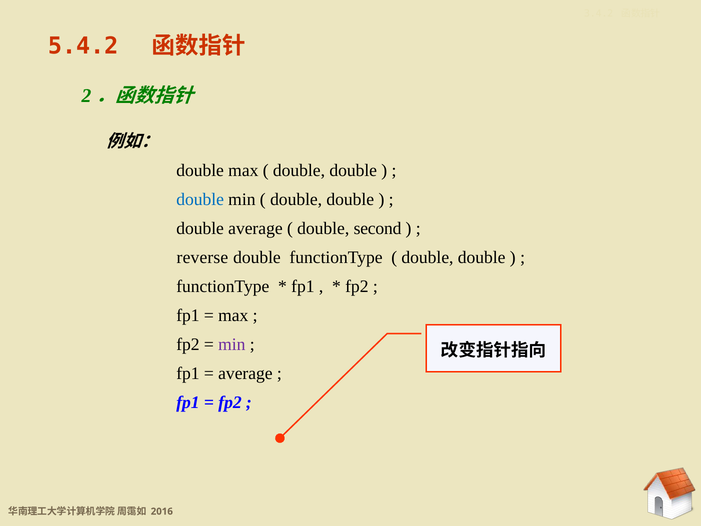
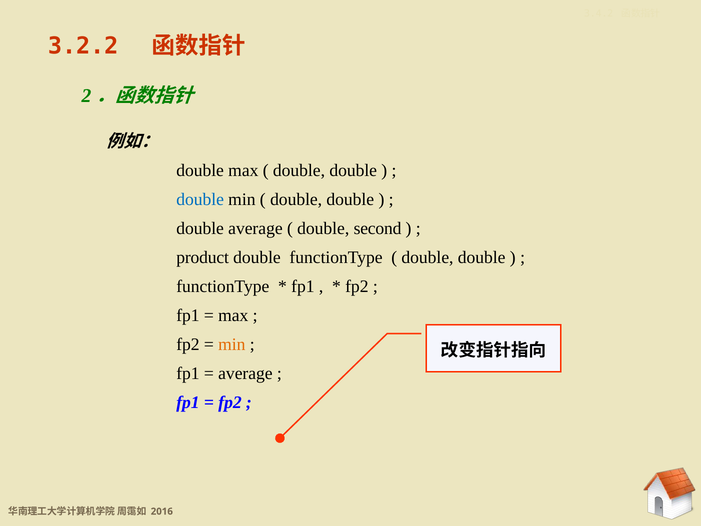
5.4.2: 5.4.2 -> 3.2.2 (83, 46)
reverse: reverse -> product (203, 257)
min colour: purple -> orange (232, 344)
